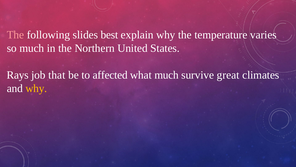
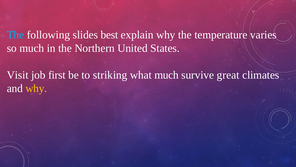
The colour: pink -> light blue (15, 35)
Rays: Rays -> Visit (18, 75)
that: that -> first (57, 75)
affected: affected -> striking (110, 75)
